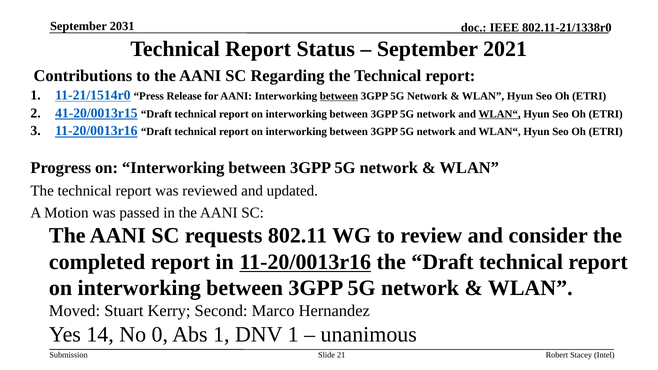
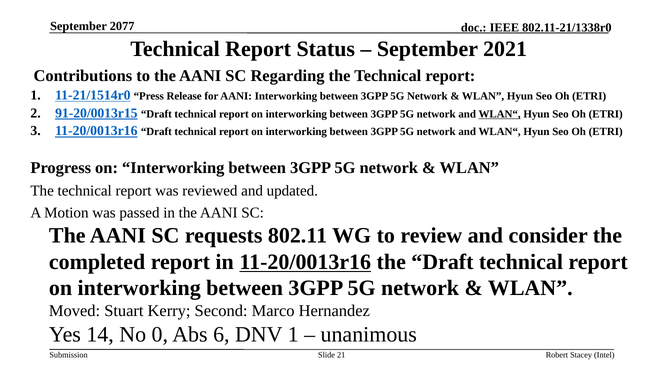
2031: 2031 -> 2077 (122, 26)
between underline: present -> none (339, 96)
41-20/0013r15: 41-20/0013r15 -> 91-20/0013r15 (96, 113)
Abs 1: 1 -> 6 (221, 334)
